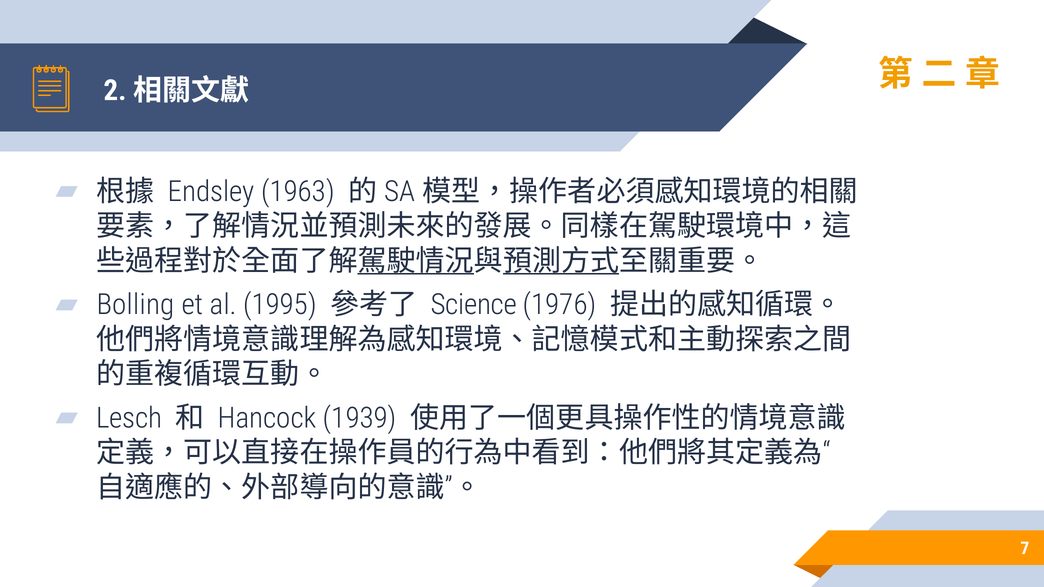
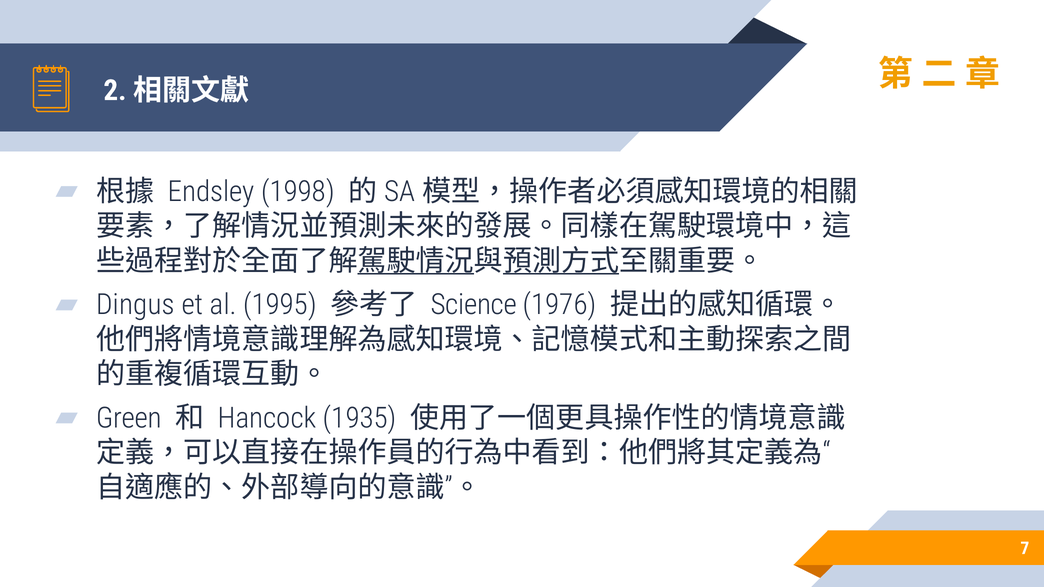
1963: 1963 -> 1998 (298, 192)
Bolling: Bolling -> Dingus (136, 305)
Lesch: Lesch -> Green (129, 418)
1939: 1939 -> 1935 (360, 418)
